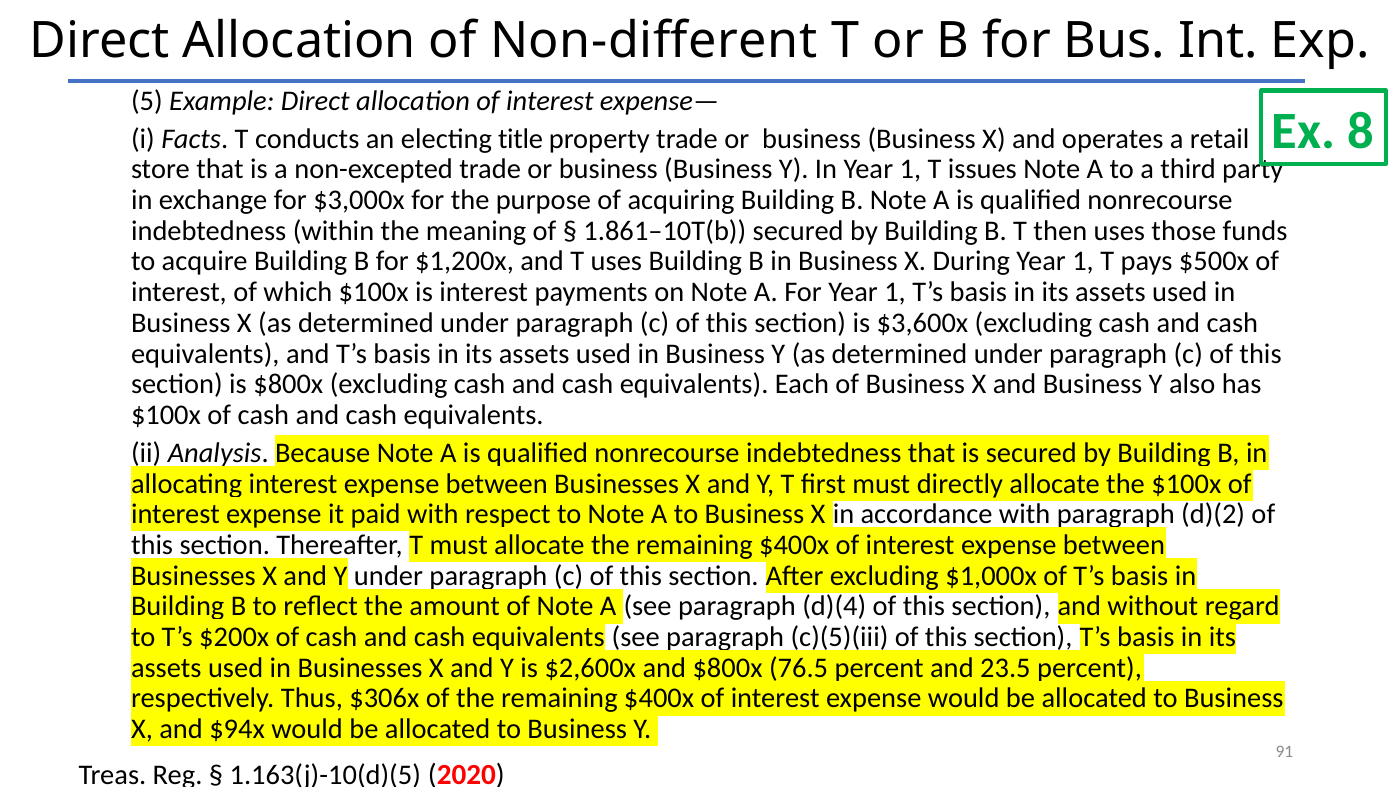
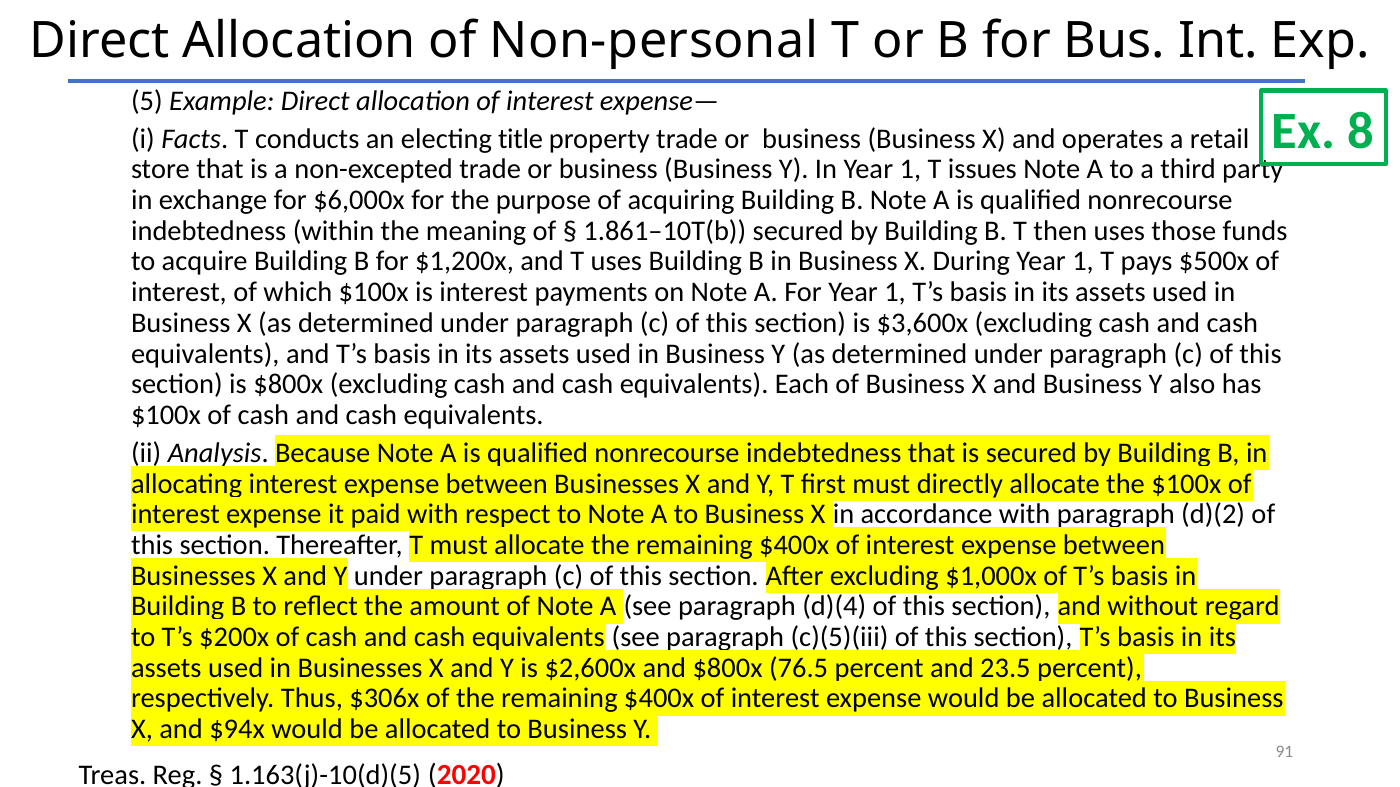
Non-different: Non-different -> Non-personal (654, 41)
$3,000x: $3,000x -> $6,000x (359, 200)
